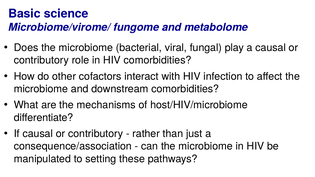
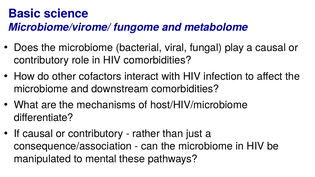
setting: setting -> mental (101, 159)
